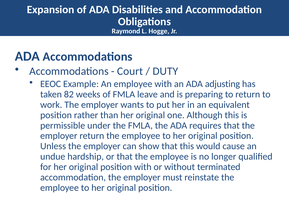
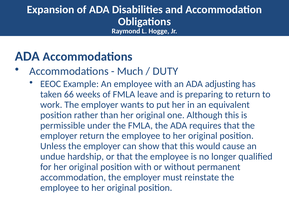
Court: Court -> Much (130, 71)
82: 82 -> 66 (69, 95)
terminated: terminated -> permanent (219, 167)
